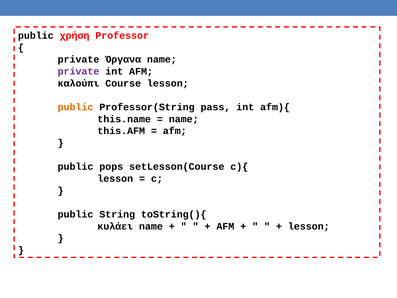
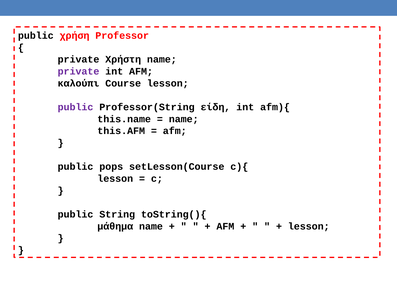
Όργανα: Όργανα -> Χρήστη (123, 59)
public colour: orange -> purple (76, 107)
pass: pass -> είδη (215, 107)
κυλάει: κυλάει -> μάθημα (115, 226)
